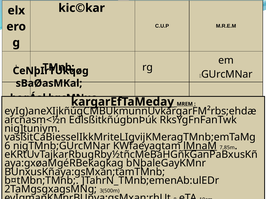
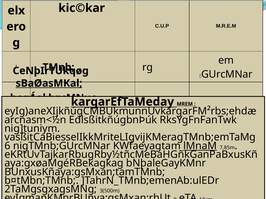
sBaØasMKal underline: none -> present (49, 83)
